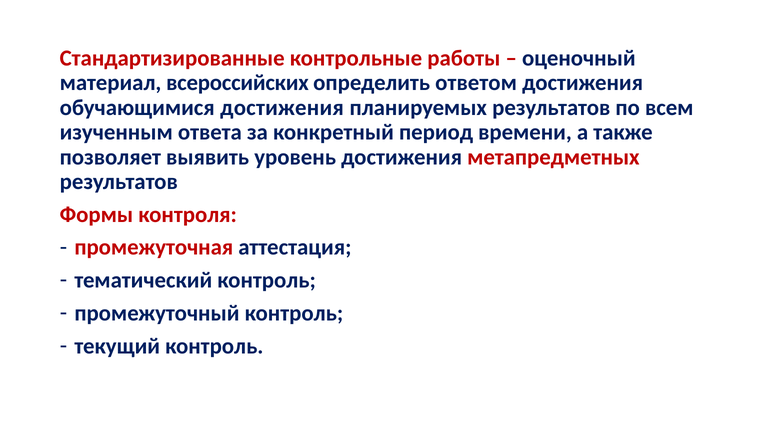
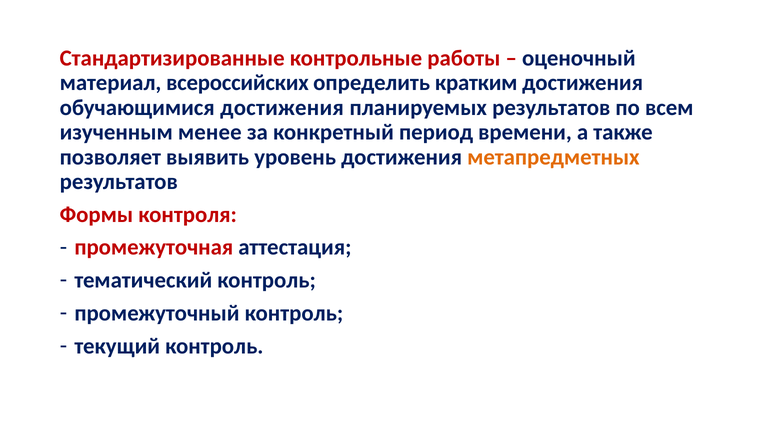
ответом: ответом -> кратким (476, 83)
ответа: ответа -> менее (210, 132)
метапредметных colour: red -> orange (553, 157)
